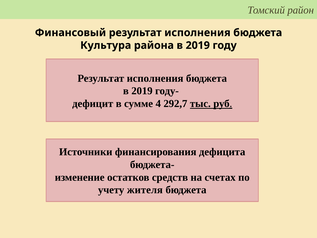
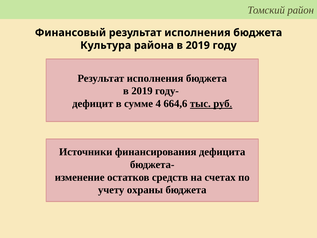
292,7: 292,7 -> 664,6 (175, 104)
жителя: жителя -> охраны (145, 190)
